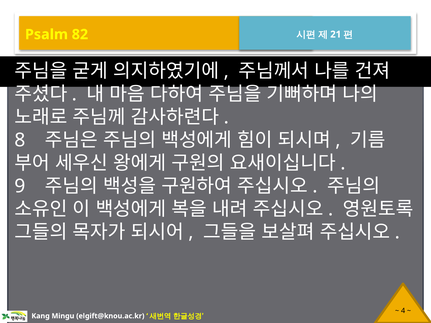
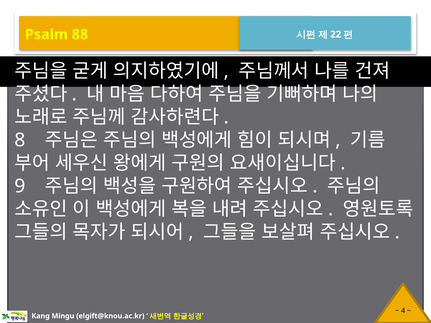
82: 82 -> 88 (80, 34)
21: 21 -> 22 (336, 34)
